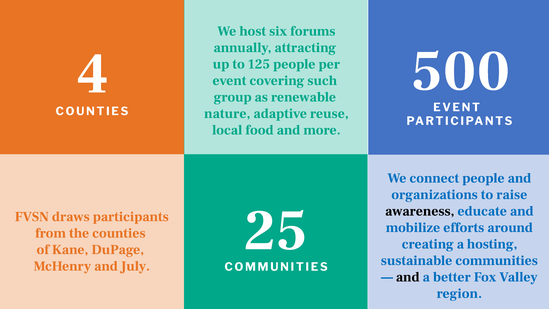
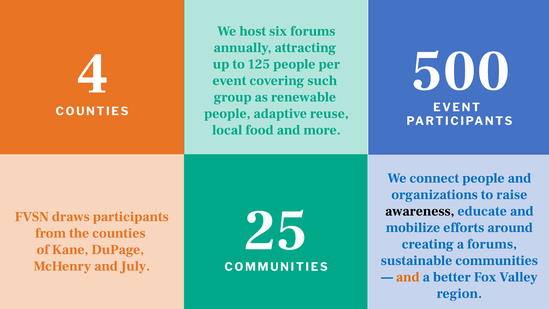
nature: nature -> people (227, 113)
a hosting: hosting -> forums (492, 244)
and colour: black -> orange (408, 277)
